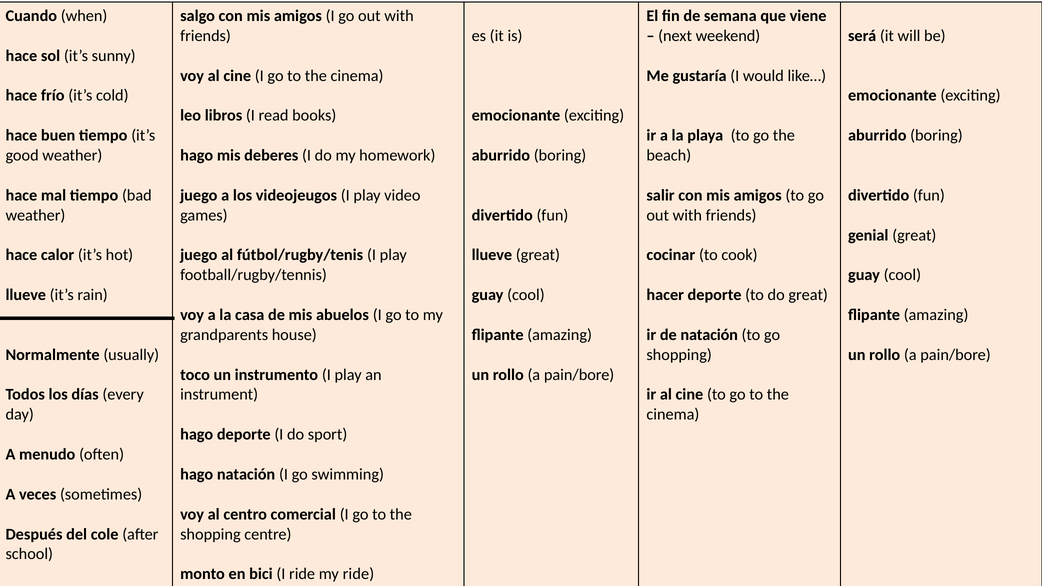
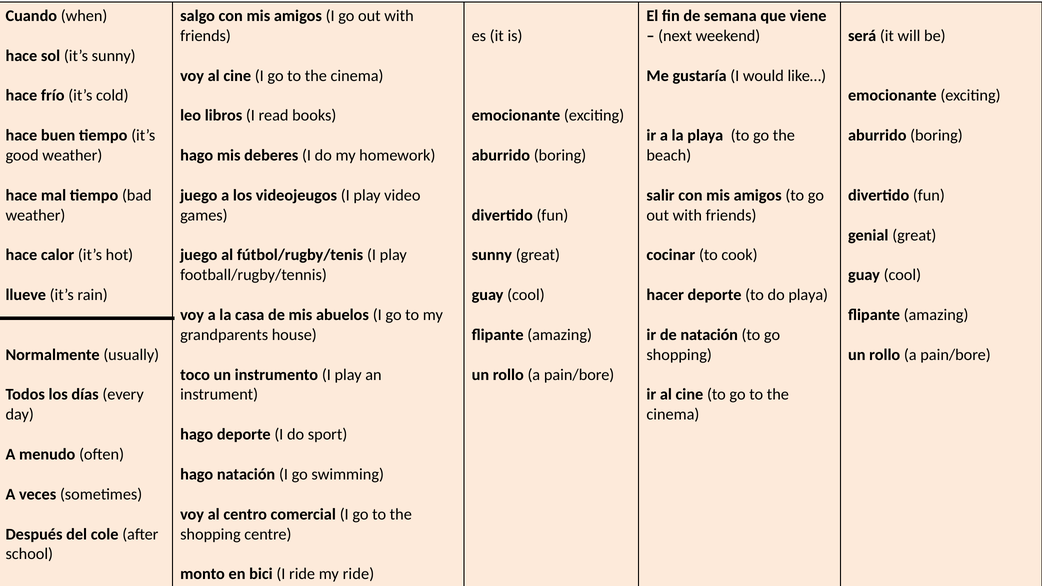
llueve: llueve -> sunny (492, 255)
do great: great -> playa (808, 295)
